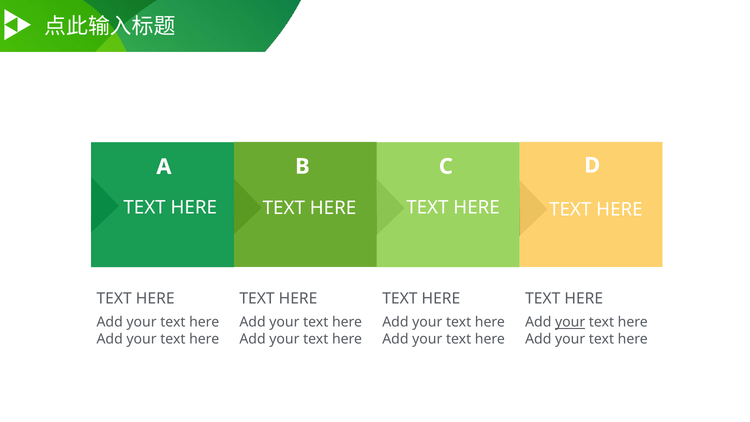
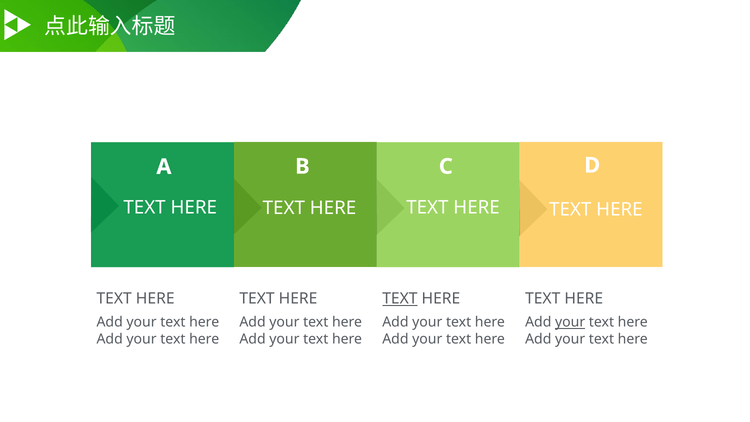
TEXT underline: none -> present (400, 299)
